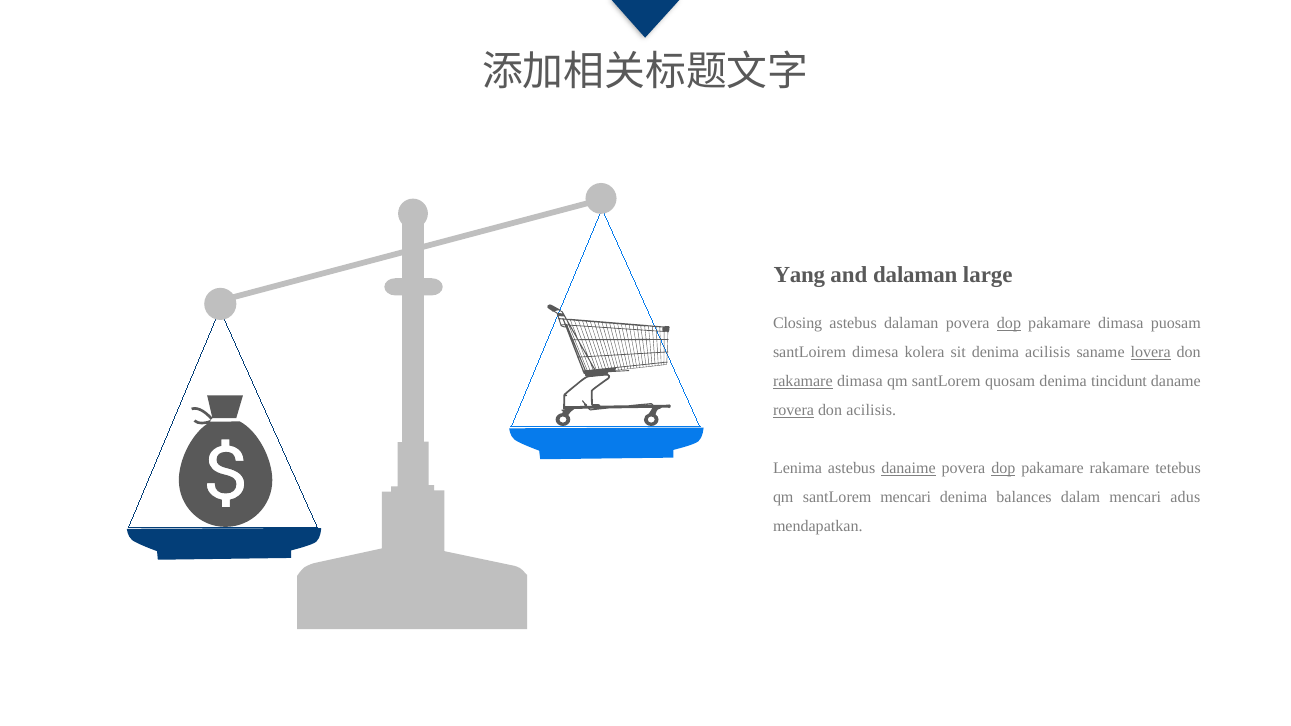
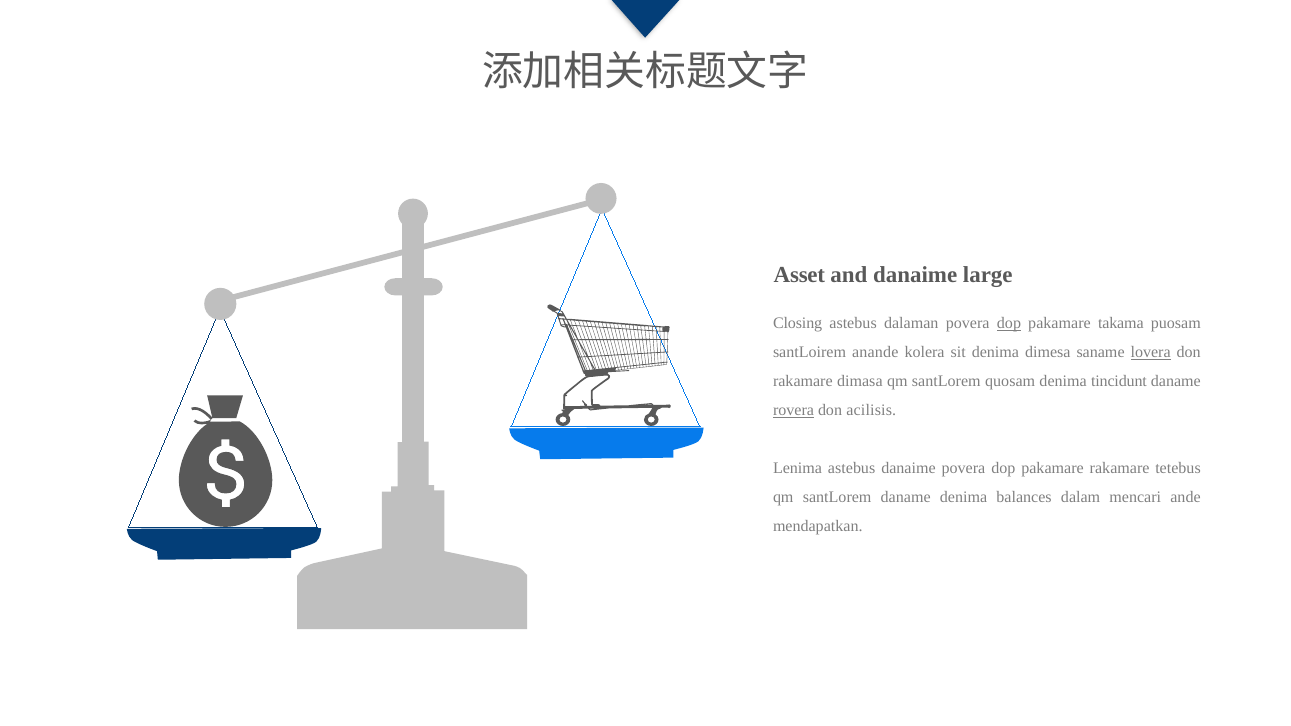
Yang: Yang -> Asset (799, 275)
and dalaman: dalaman -> danaime (915, 275)
pakamare dimasa: dimasa -> takama (1121, 324)
dimesa: dimesa -> anande (875, 353)
denima acilisis: acilisis -> dimesa (1048, 353)
rakamare underline: present -> none (803, 382)
danaime underline: present -> none (908, 469)
dop underline: present -> none (1003, 469)
santLorem mencari: mencari -> daname (906, 498)
adus: adus -> ande (1186, 498)
